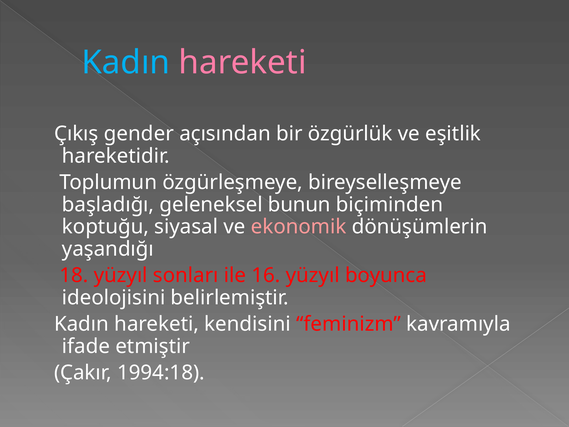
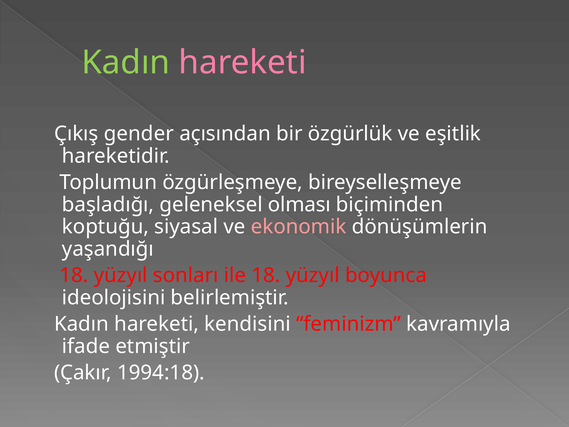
Kadın colour: light blue -> light green (126, 62)
bunun: bunun -> olması (299, 205)
ile 16: 16 -> 18 (266, 275)
